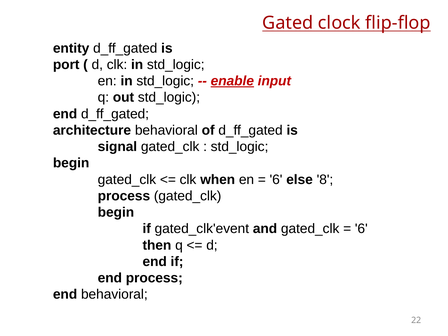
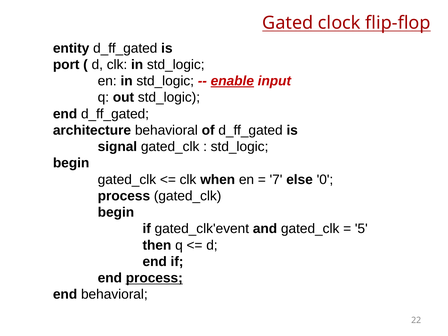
6: 6 -> 7 (276, 180)
8: 8 -> 0 (325, 180)
6: 6 -> 5 (361, 229)
process underline: none -> present (154, 278)
